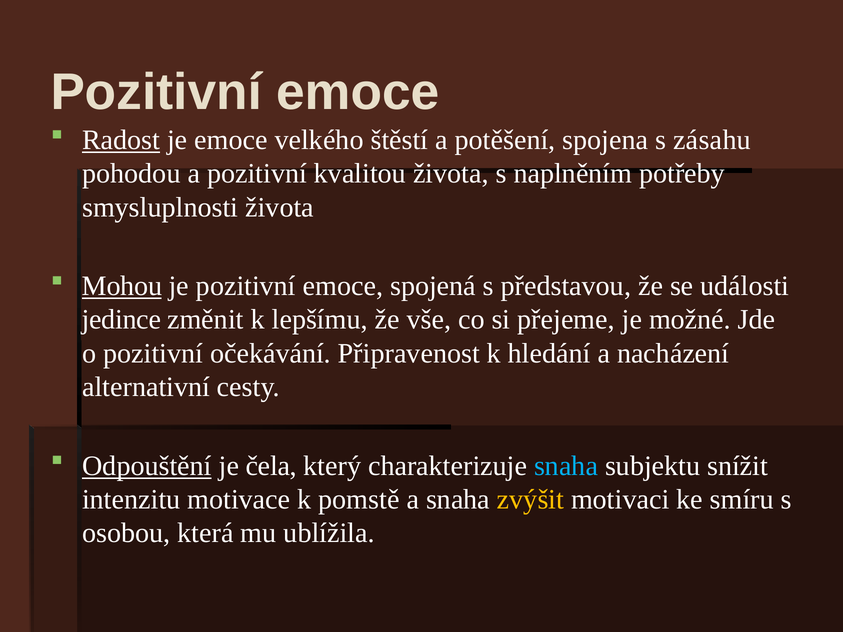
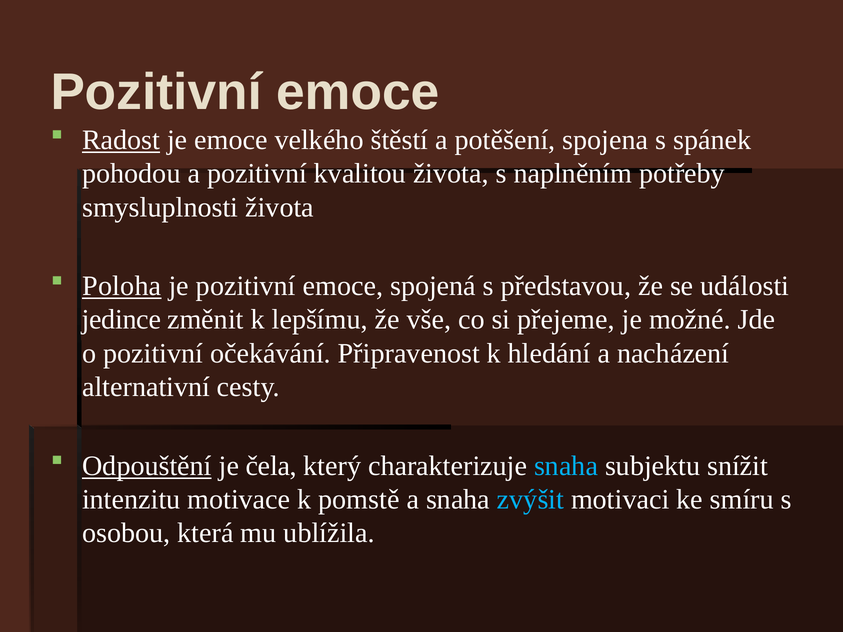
zásahu: zásahu -> spánek (712, 140)
Mohou: Mohou -> Poloha (122, 286)
zvýšit colour: yellow -> light blue (531, 500)
